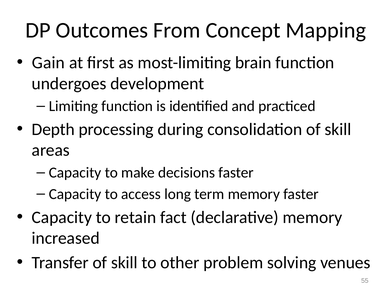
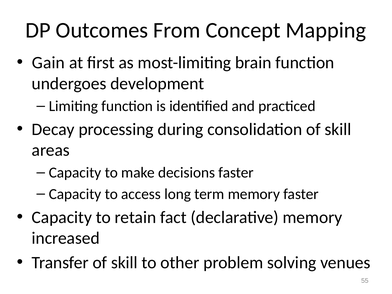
Depth: Depth -> Decay (53, 129)
